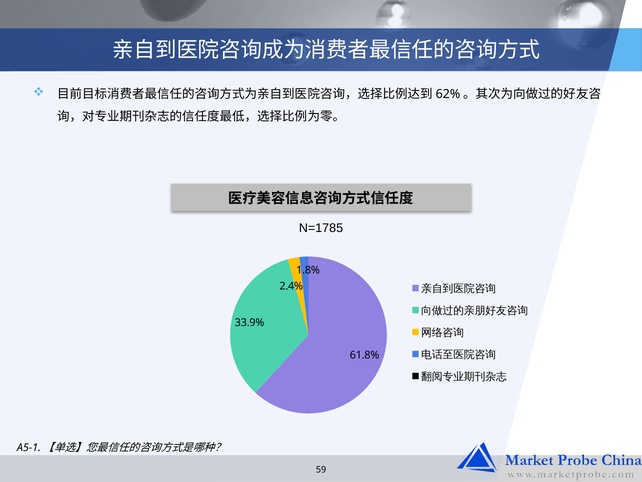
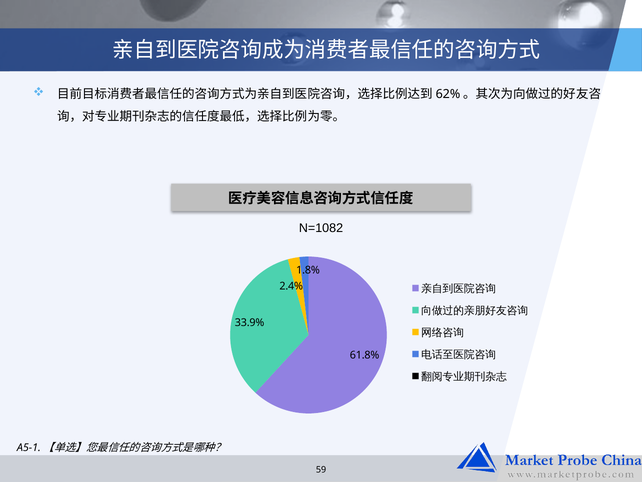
N=1785: N=1785 -> N=1082 (321, 228)
